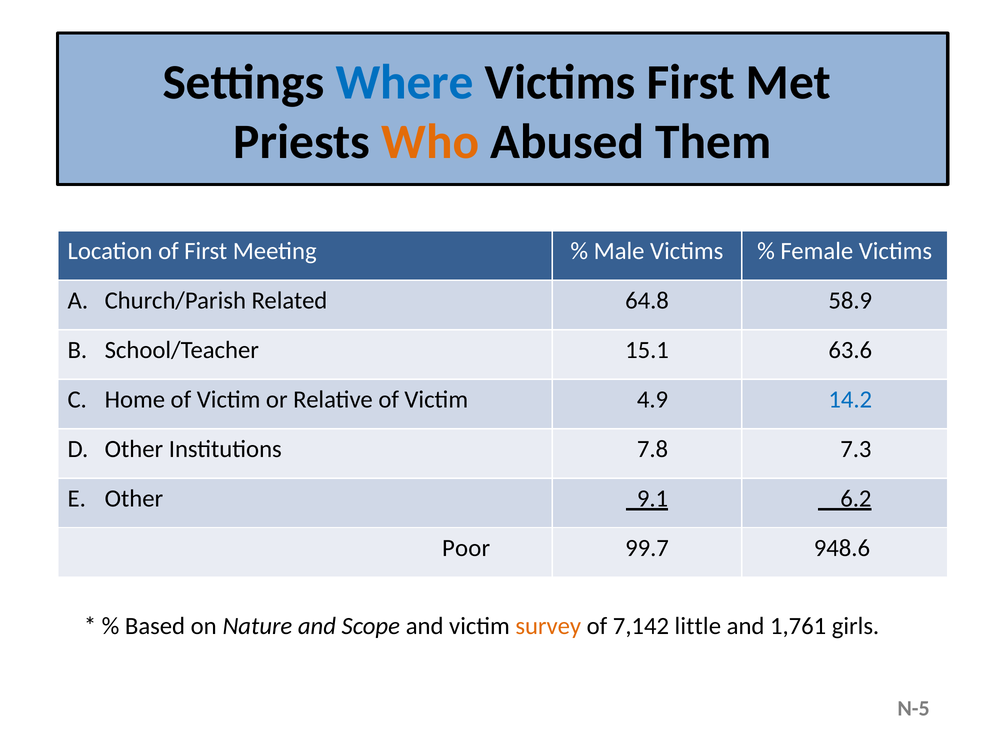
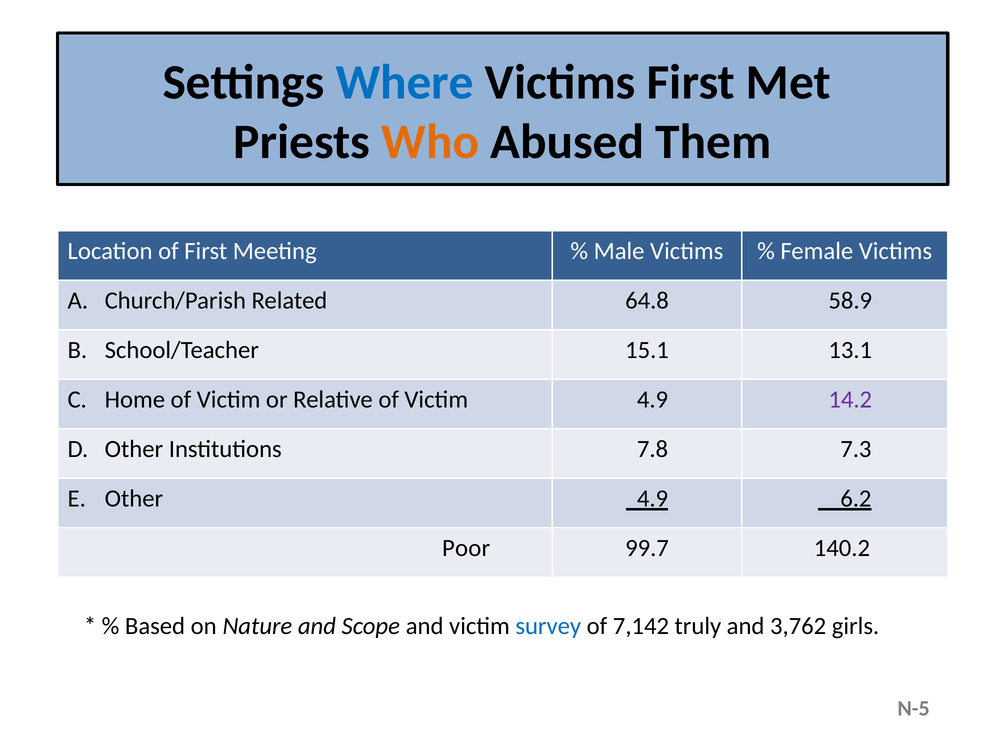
63.6: 63.6 -> 13.1 (850, 350)
14.2 colour: blue -> purple (850, 399)
Other 9.1: 9.1 -> 4.9 (653, 498)
948.6: 948.6 -> 140.2 (842, 548)
survey colour: orange -> blue (548, 626)
little: little -> truly (698, 626)
1,761: 1,761 -> 3,762 (798, 626)
